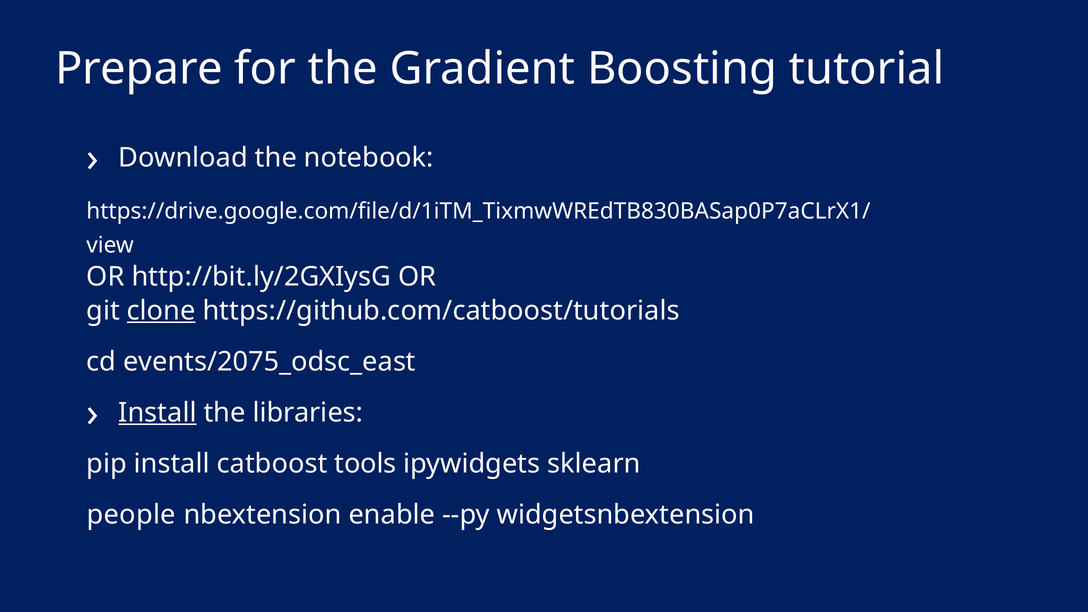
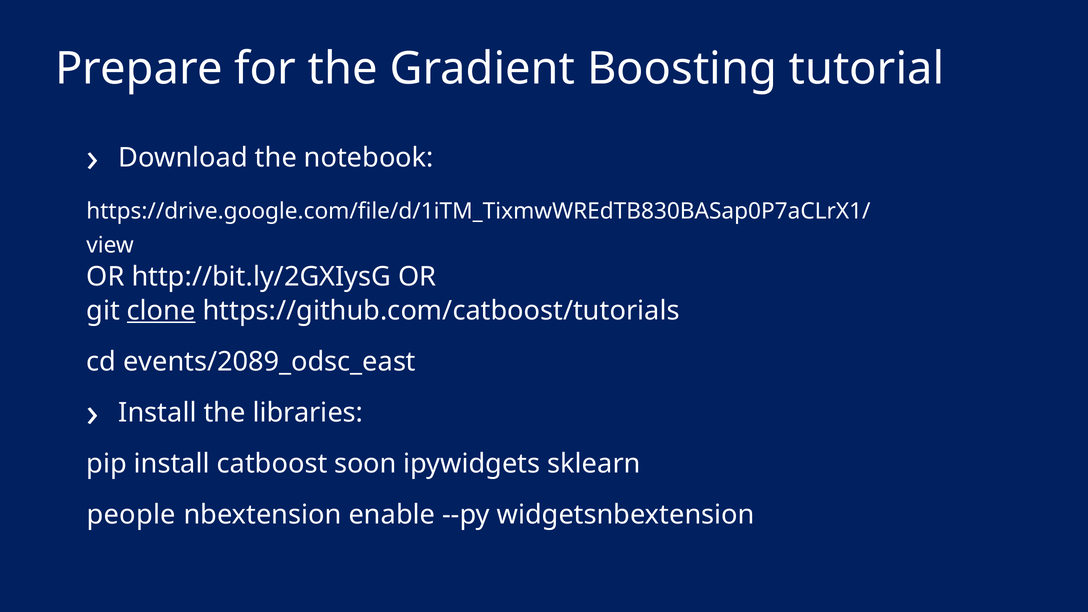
events/2075_odsc_east: events/2075_odsc_east -> events/2089_odsc_east (270, 362)
Install underline: present -> none (158, 413)
tools: tools -> soon (365, 464)
